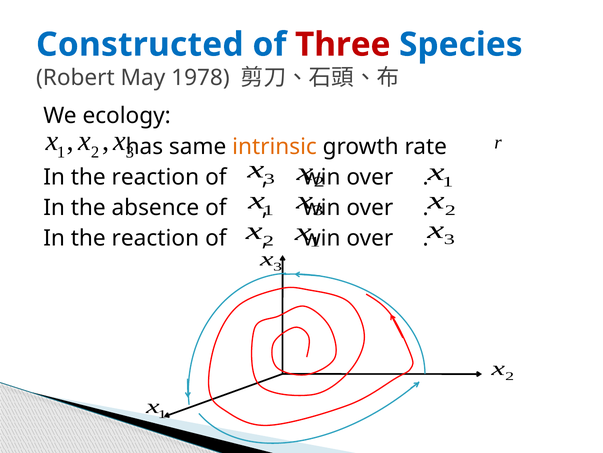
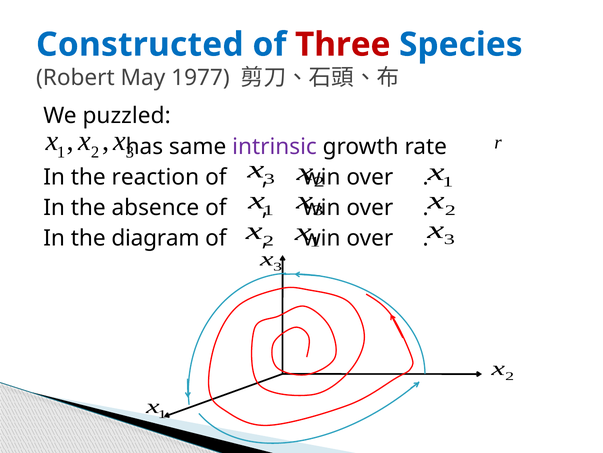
1978: 1978 -> 1977 (200, 77)
ecology: ecology -> puzzled (127, 116)
intrinsic colour: orange -> purple (275, 146)
reaction: reaction -> diagram (155, 238)
